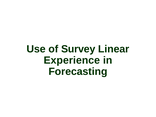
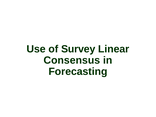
Experience: Experience -> Consensus (72, 60)
